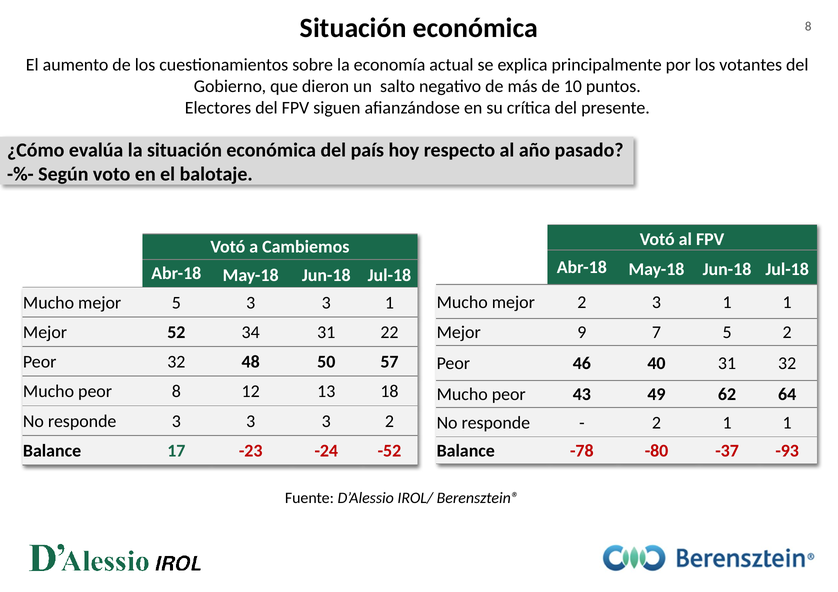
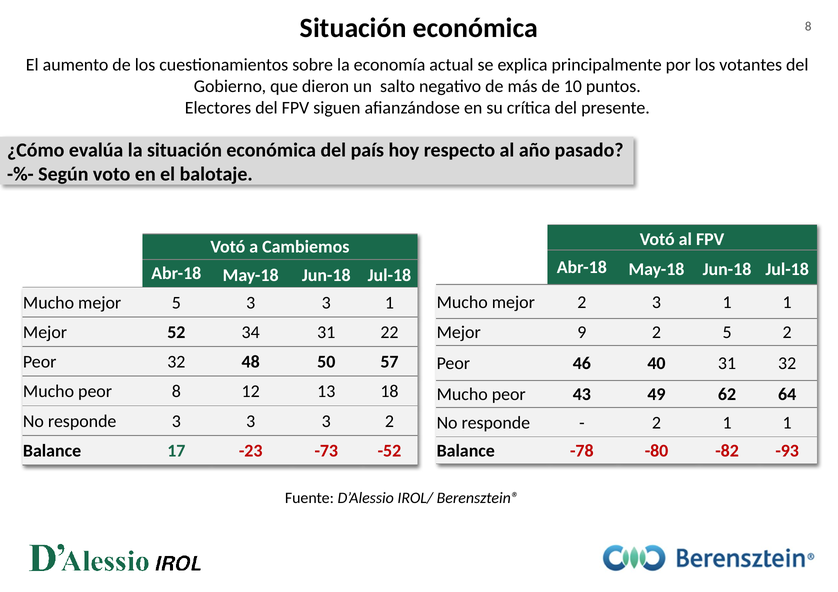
9 7: 7 -> 2 (657, 333)
-24: -24 -> -73 (326, 451)
-37: -37 -> -82 (727, 451)
